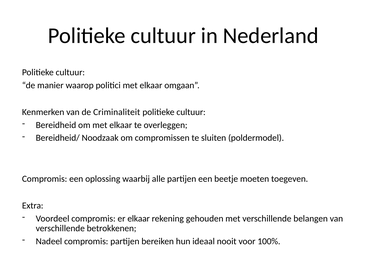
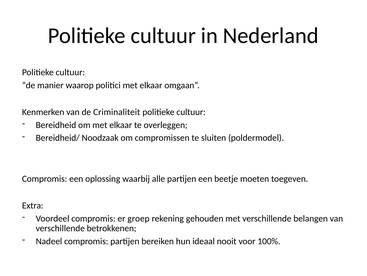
er elkaar: elkaar -> groep (139, 218)
